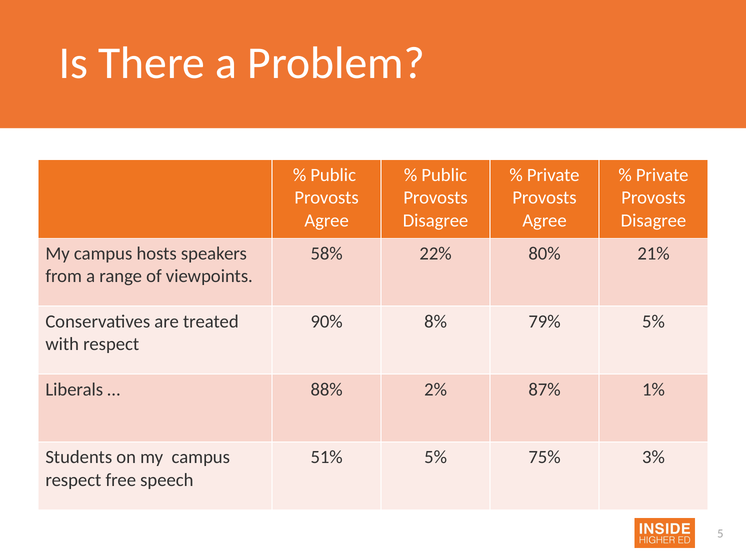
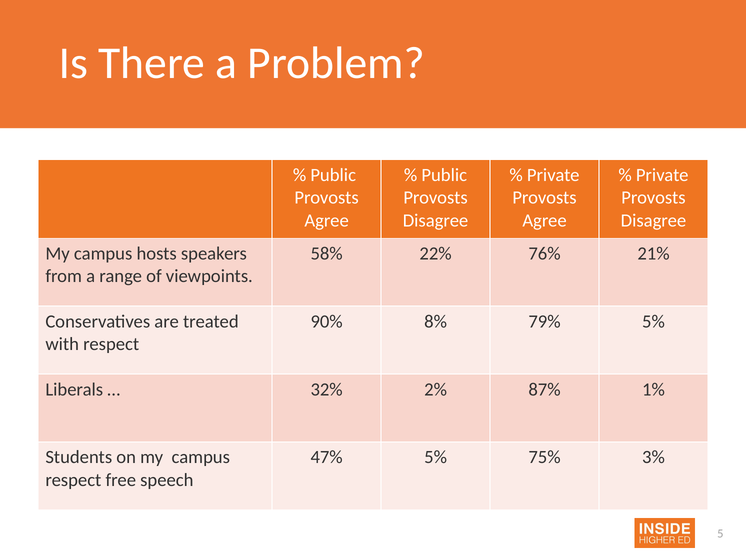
80%: 80% -> 76% (545, 254)
88%: 88% -> 32% (327, 390)
51%: 51% -> 47% (327, 458)
